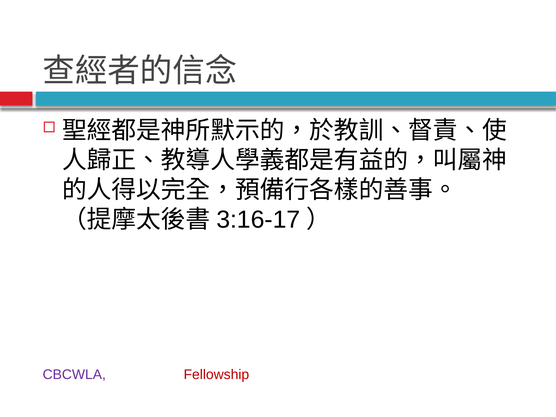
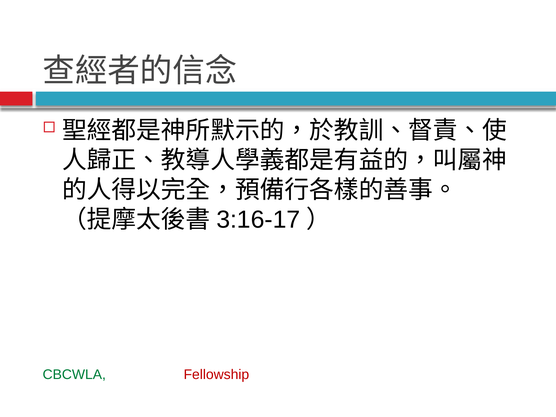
CBCWLA colour: purple -> green (74, 374)
